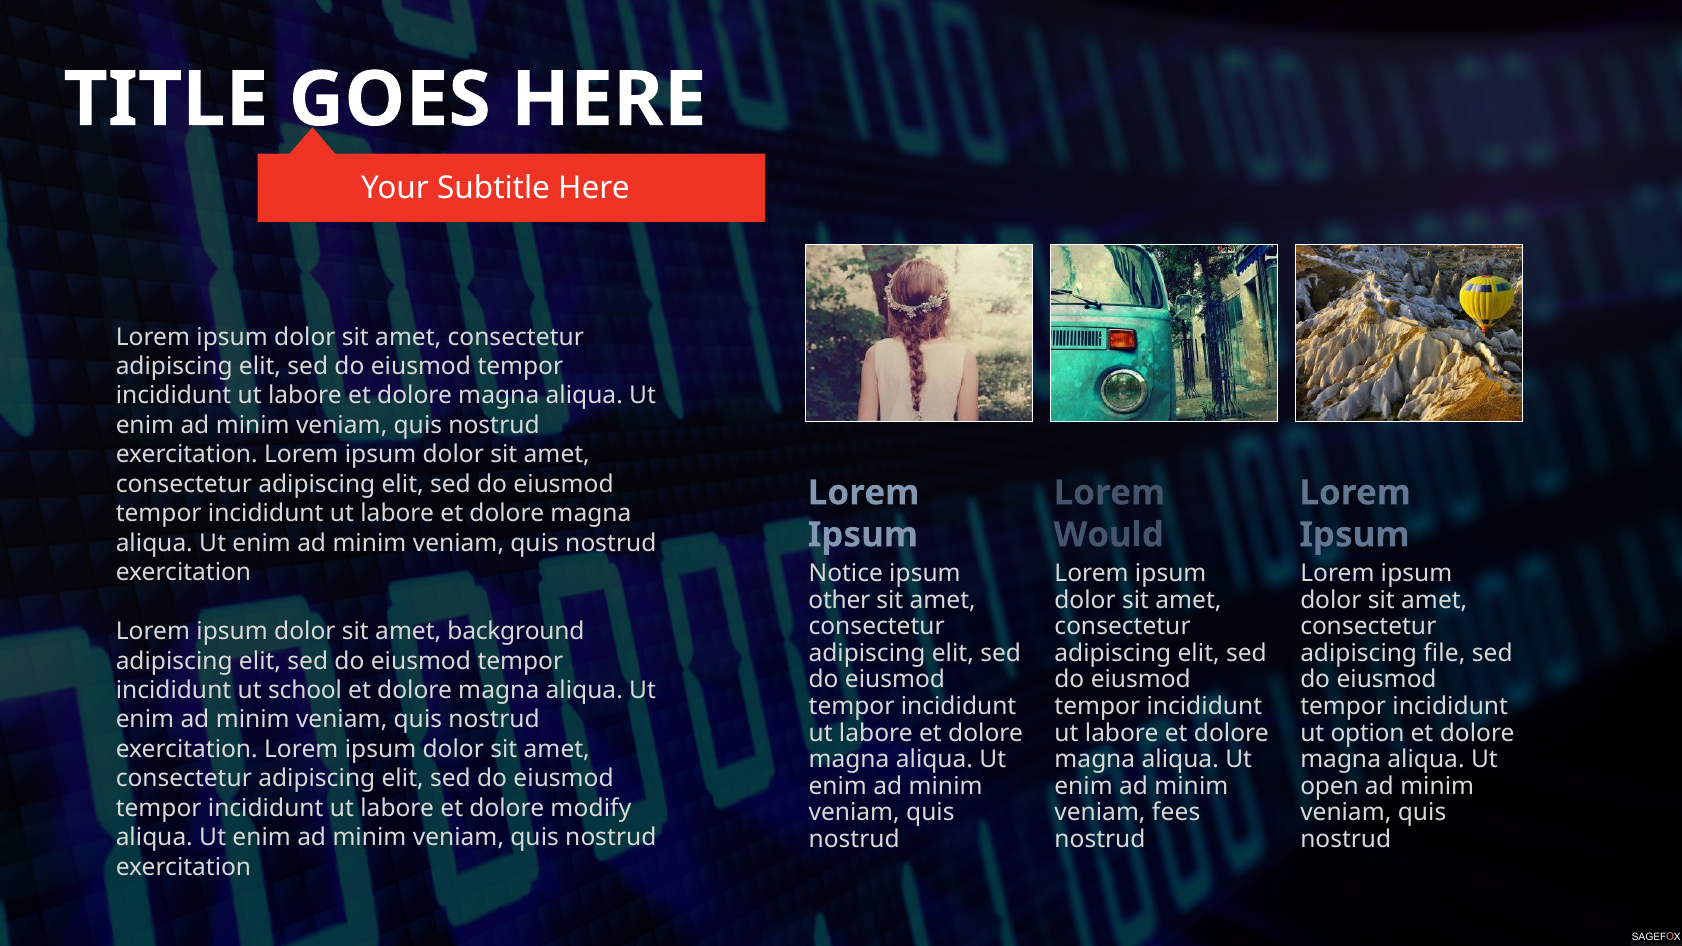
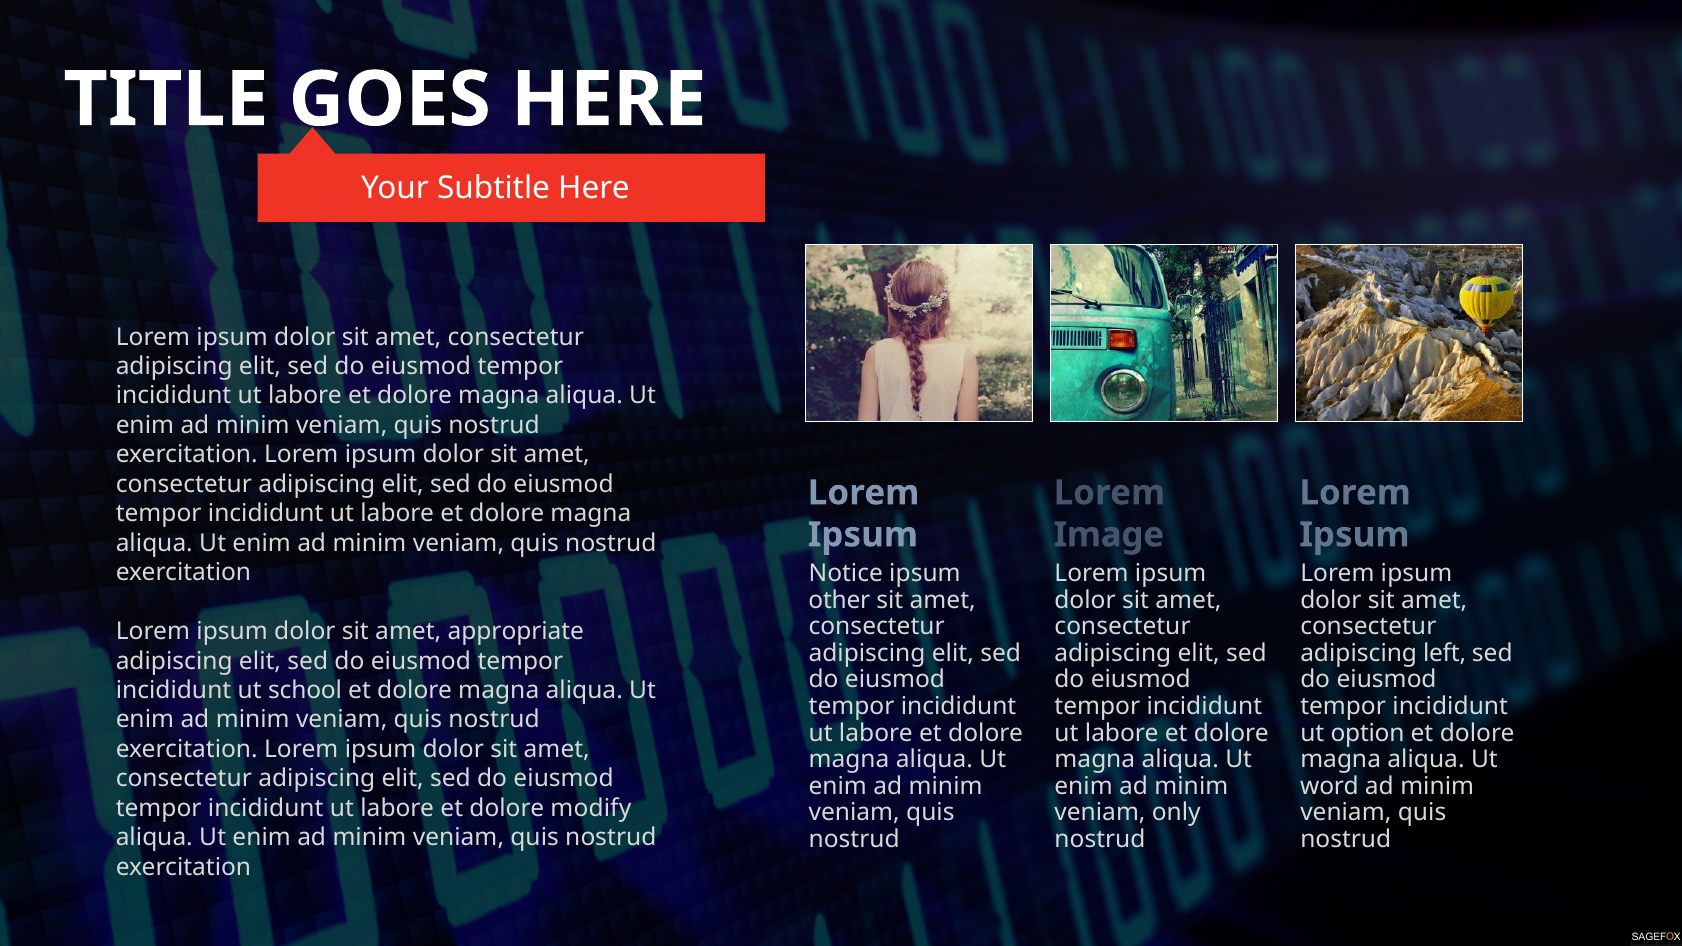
Would: Would -> Image (1109, 535)
background: background -> appropriate (516, 632)
file: file -> left (1445, 653)
open: open -> word (1330, 786)
fees: fees -> only (1176, 813)
